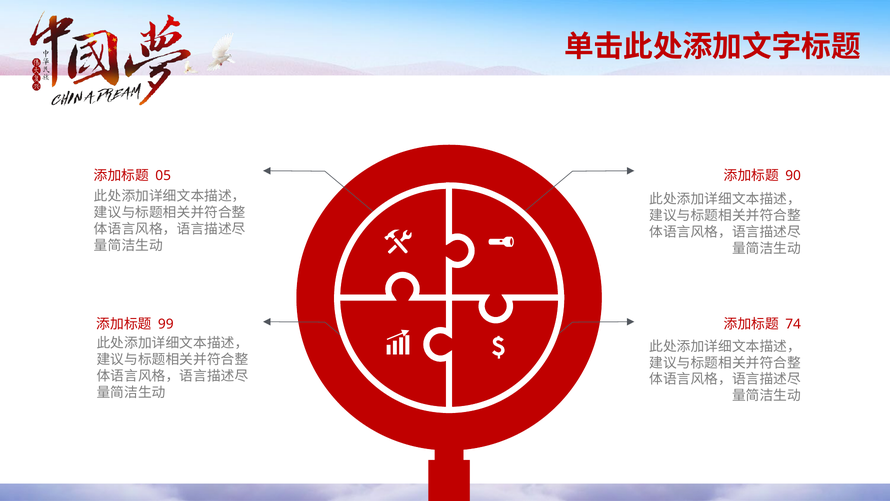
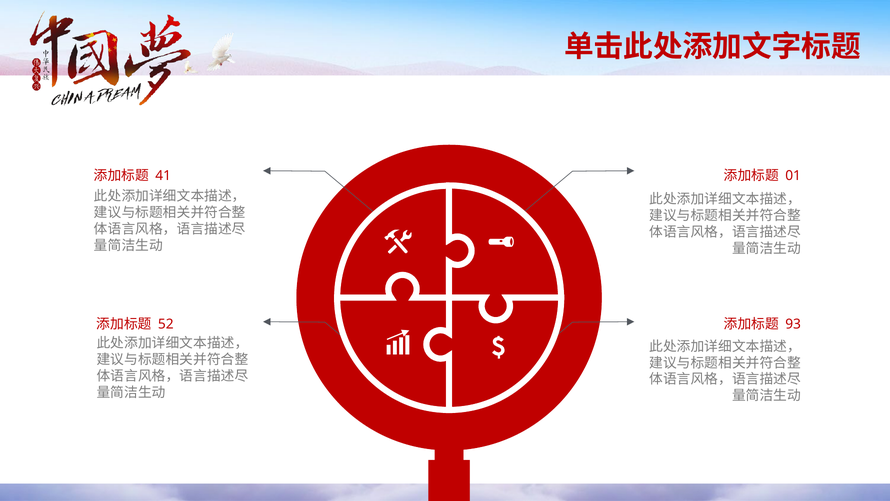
05: 05 -> 41 (163, 176)
90: 90 -> 01 (793, 176)
99: 99 -> 52 (166, 324)
74: 74 -> 93 (793, 324)
